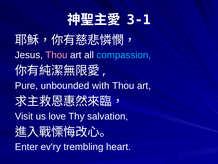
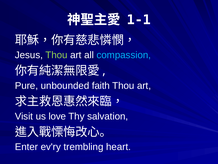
3-1: 3-1 -> 1-1 (139, 20)
Thou colour: pink -> light green (56, 55)
with: with -> faith (101, 85)
